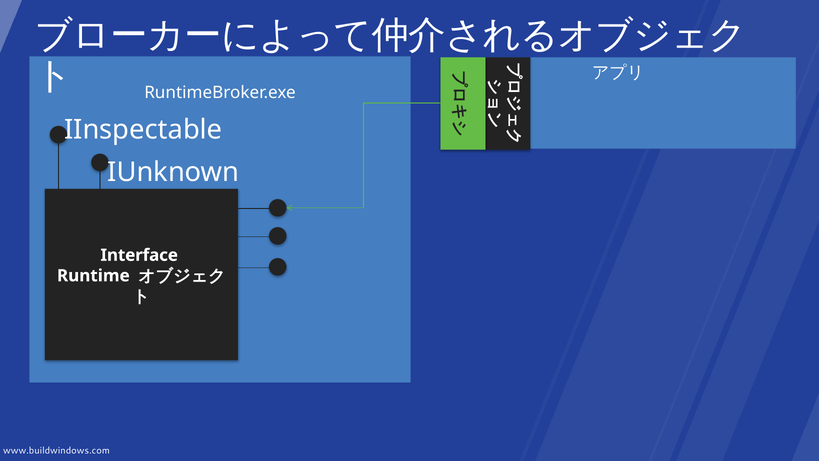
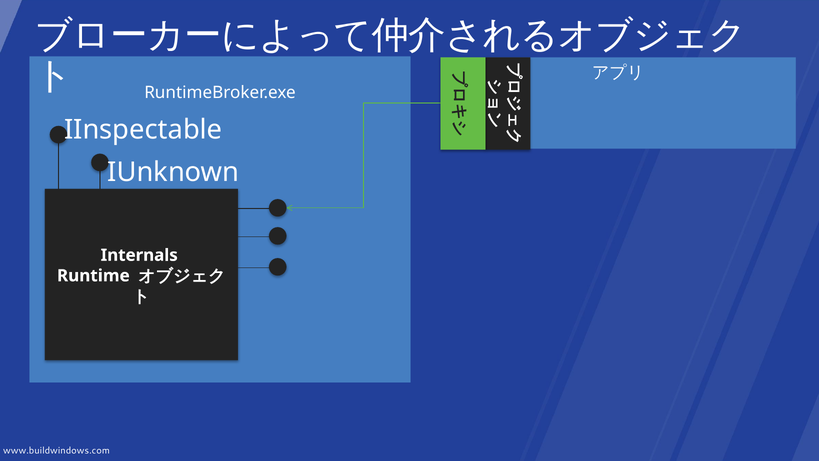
Interface: Interface -> Internals (139, 255)
